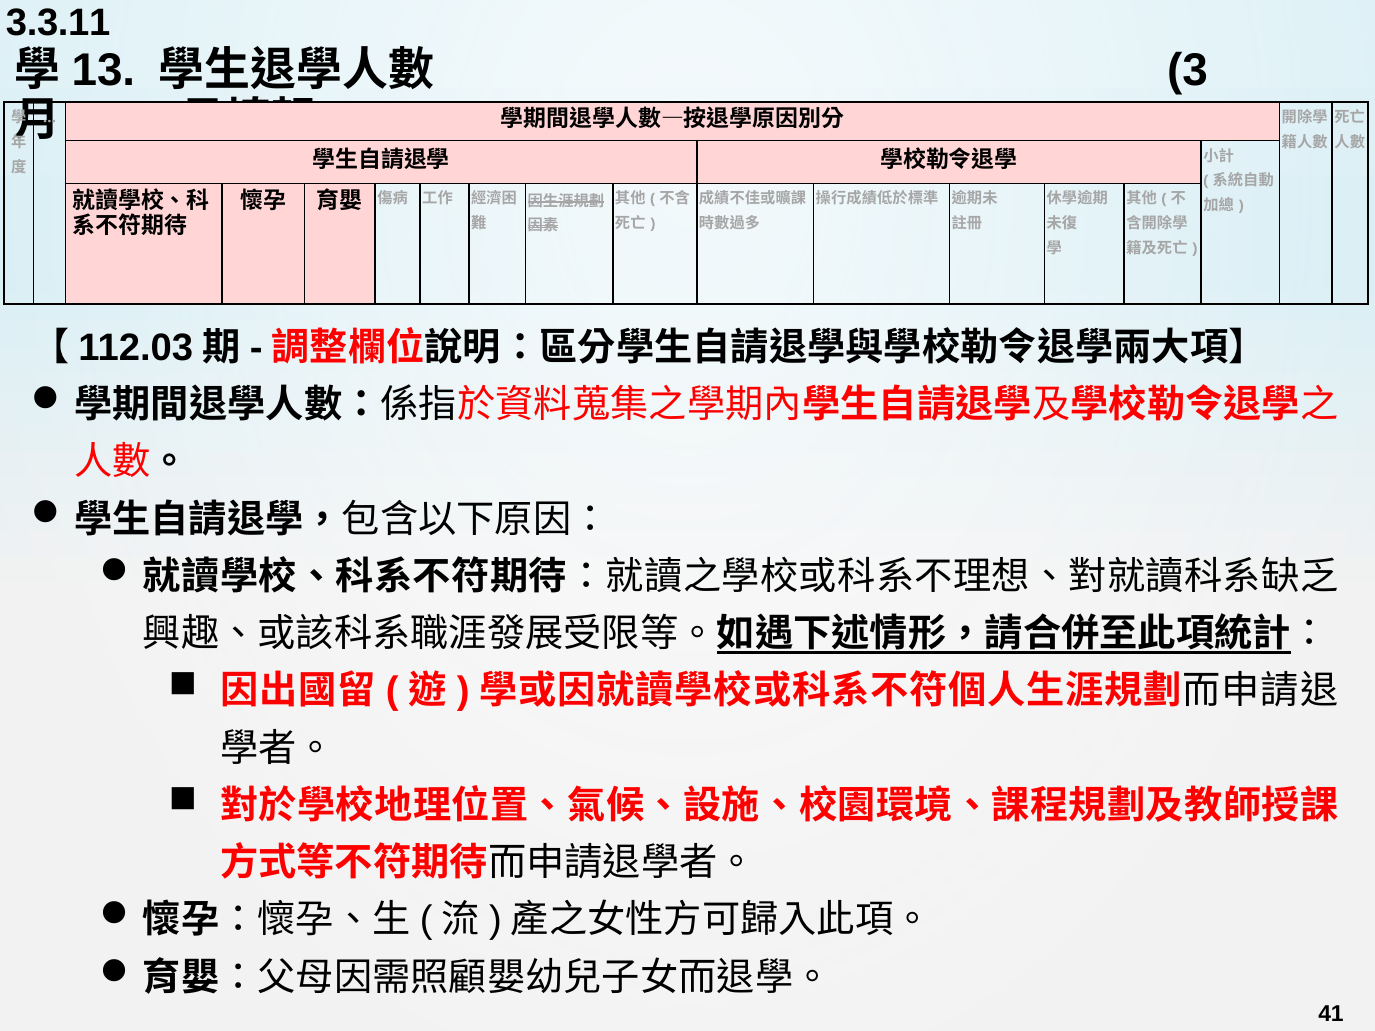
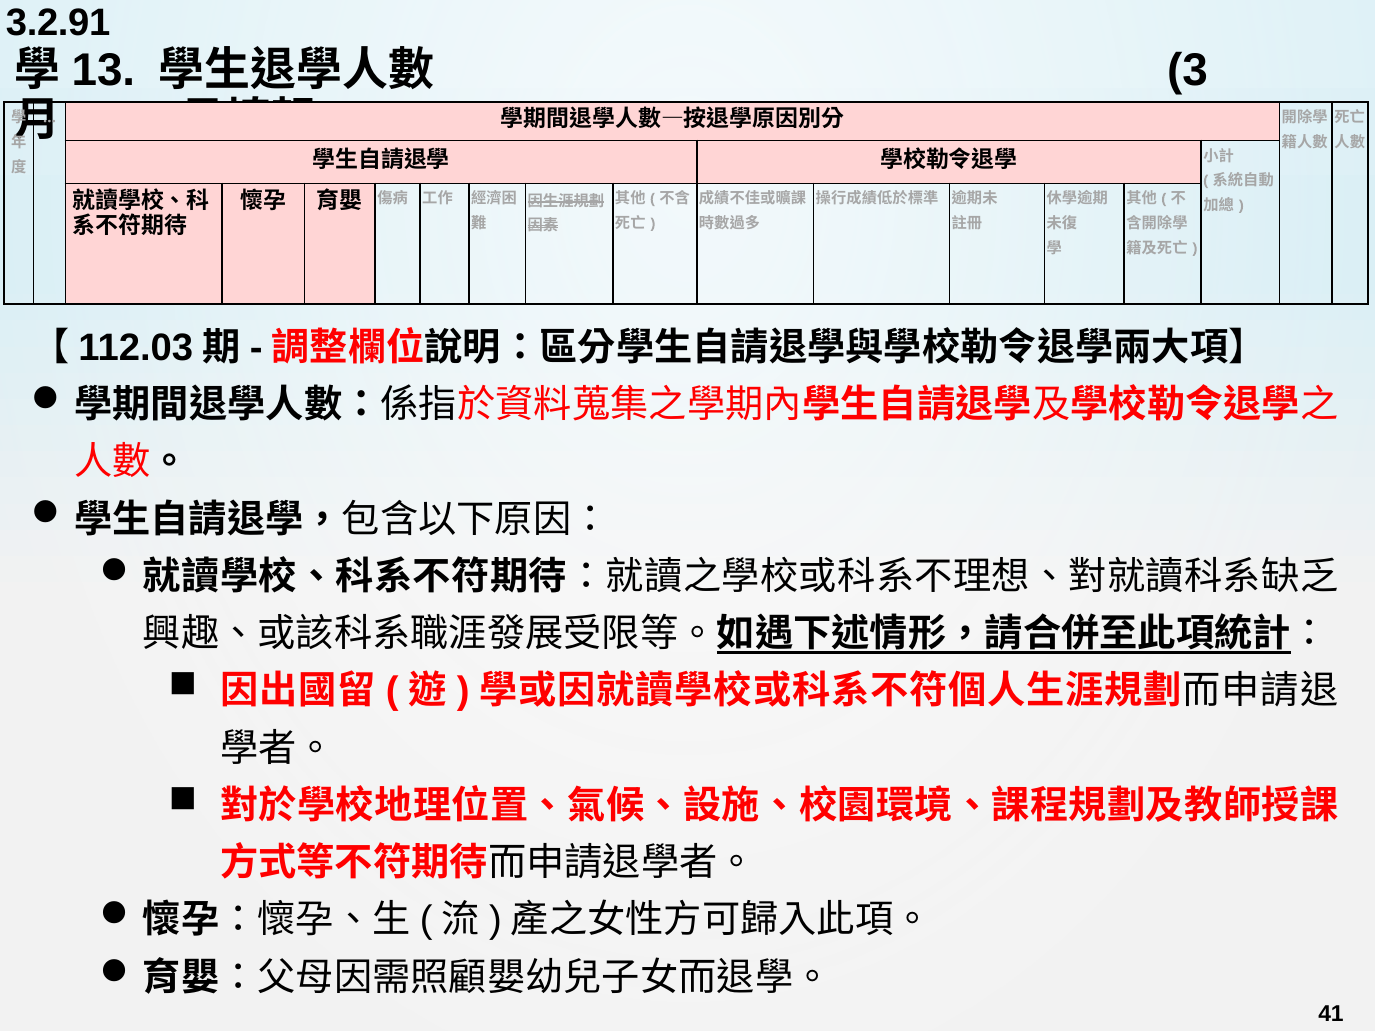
3.3.11: 3.3.11 -> 3.2.91 (58, 23)
